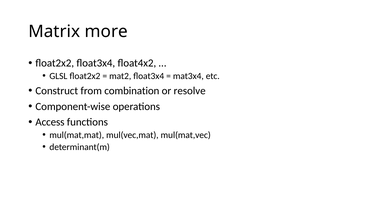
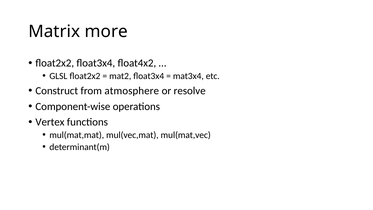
combination: combination -> atmosphere (132, 91)
Access: Access -> Vertex (50, 122)
